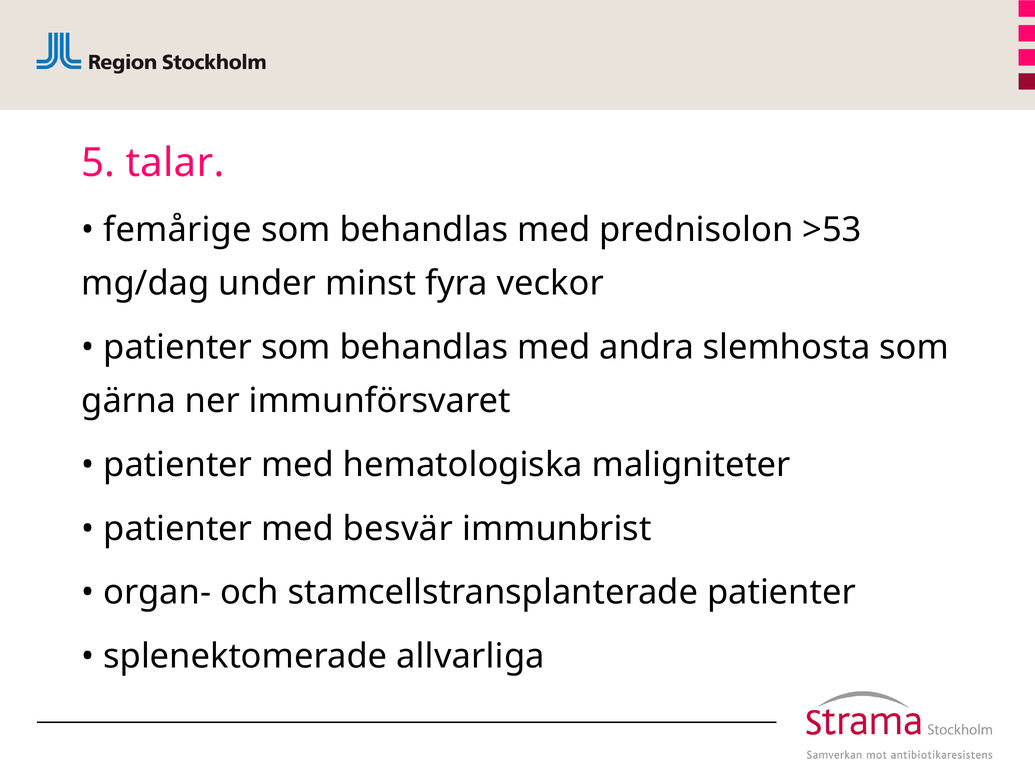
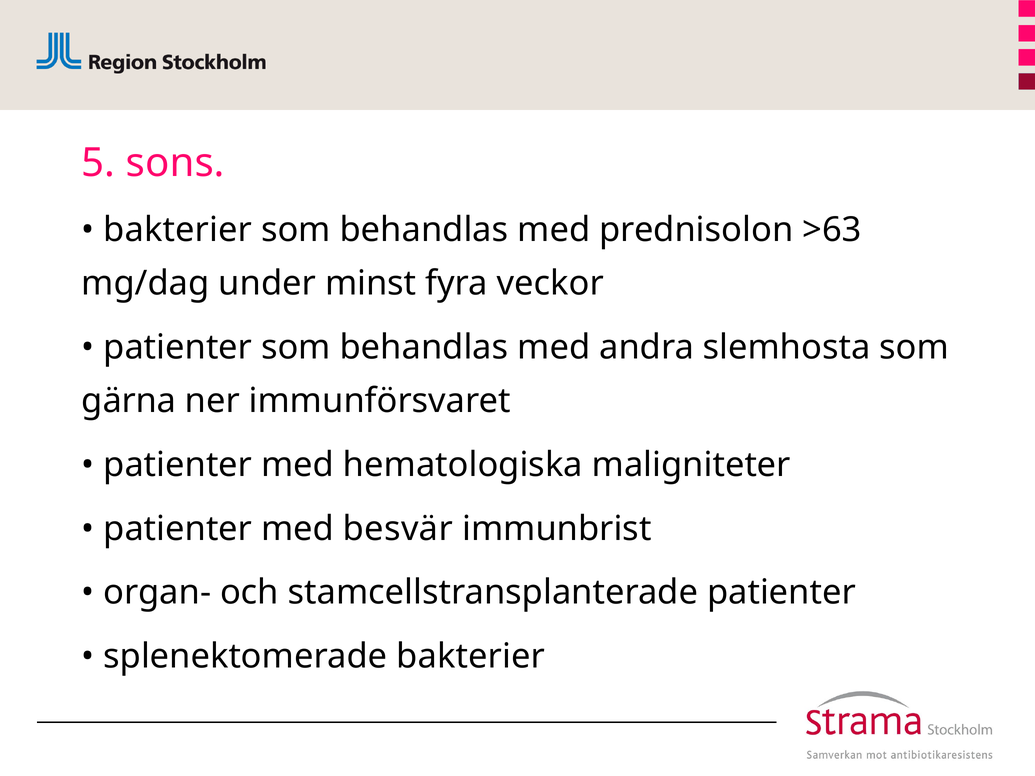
talar: talar -> sons (175, 163)
femårige: femårige -> bakterier (178, 230)
>53: >53 -> >63 (832, 230)
splenektomerade allvarliga: allvarliga -> bakterier (471, 657)
